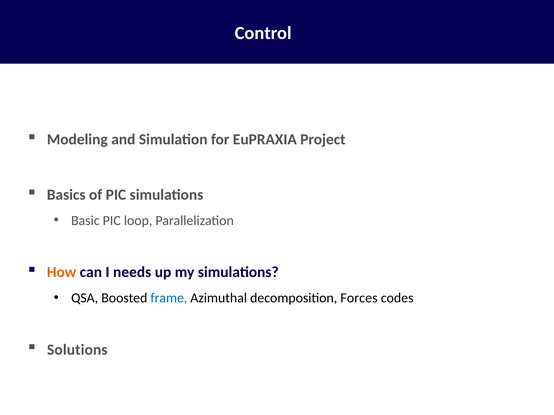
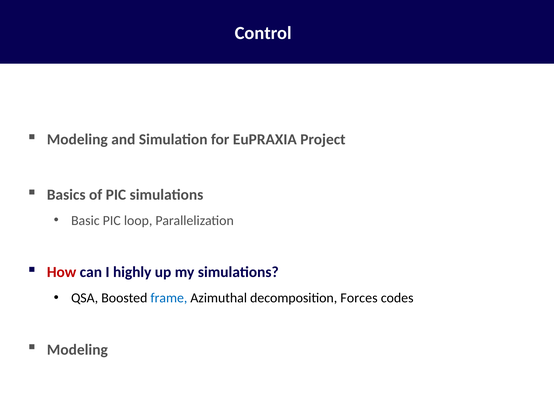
How colour: orange -> red (62, 273)
needs: needs -> highly (132, 273)
Solutions: Solutions -> Modeling (77, 350)
